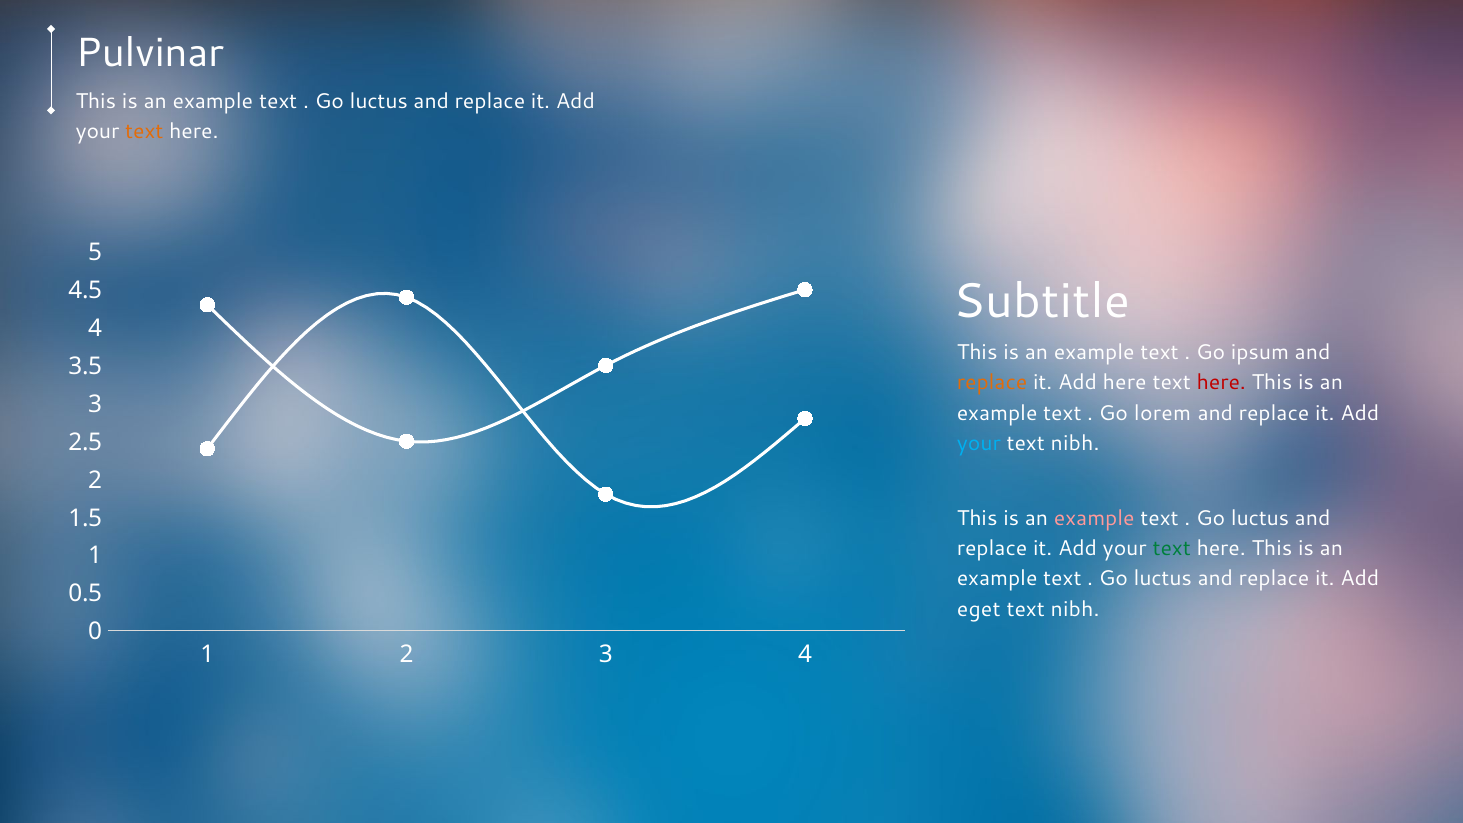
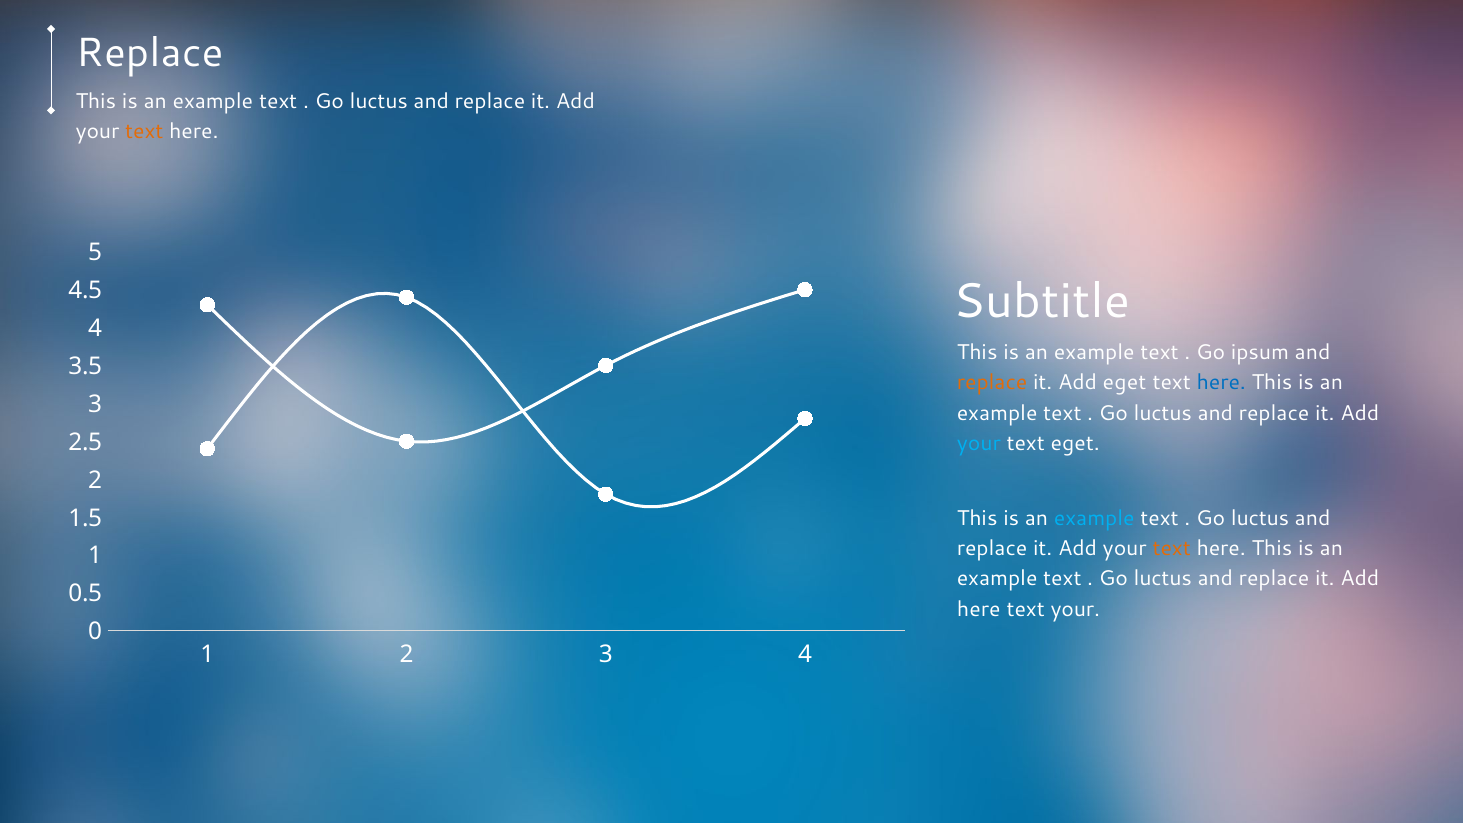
Pulvinar: Pulvinar -> Replace (150, 54)
Add here: here -> eget (1125, 383)
here colour: red -> blue (1221, 383)
lorem: lorem -> luctus (1163, 413)
nibh: nibh -> eget (1075, 444)
example colour: pink -> light blue (1094, 518)
text colour: green -> orange (1172, 548)
eget: eget -> here (979, 609)
nibh: nibh -> your (1075, 609)
